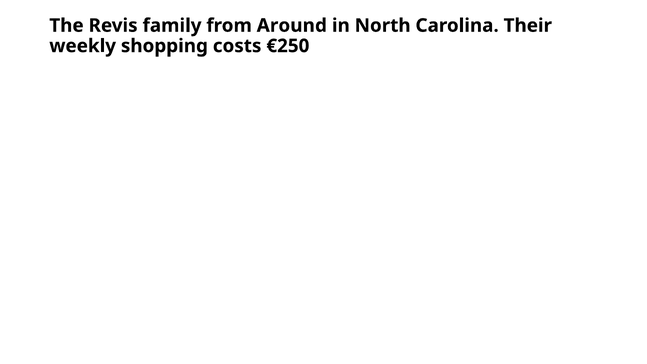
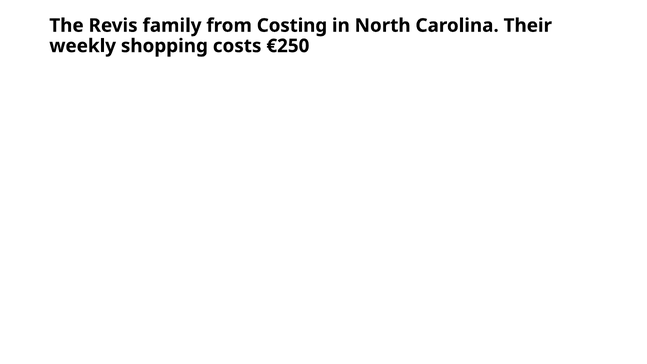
Around: Around -> Costing (292, 26)
